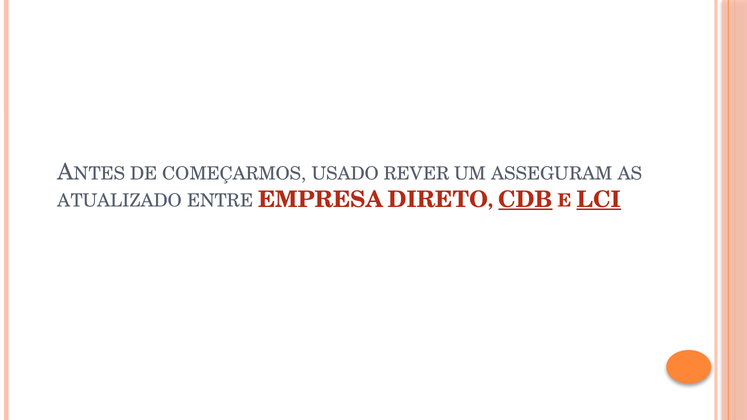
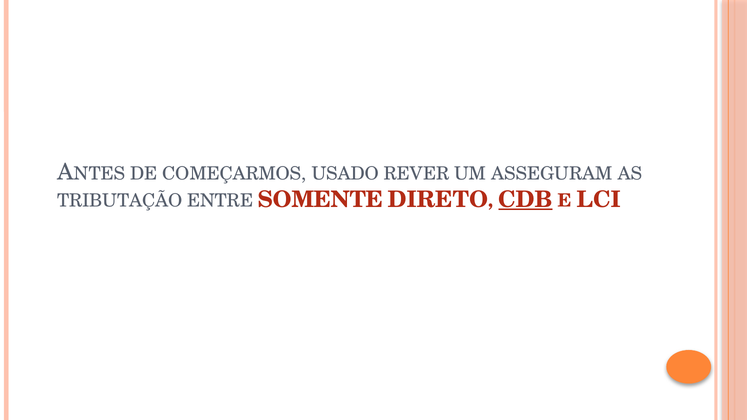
ATUALIZADO: ATUALIZADO -> TRIBUTAÇÃO (120, 201)
EMPRESA: EMPRESA -> SOMENTE (321, 200)
LCI underline: present -> none (599, 200)
